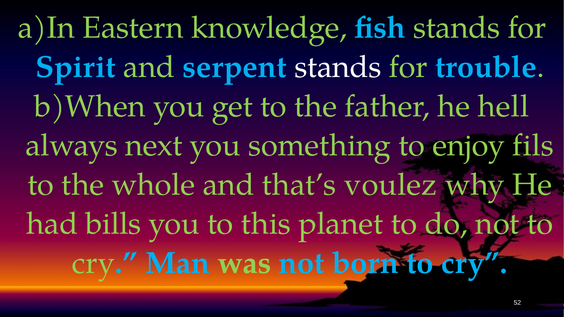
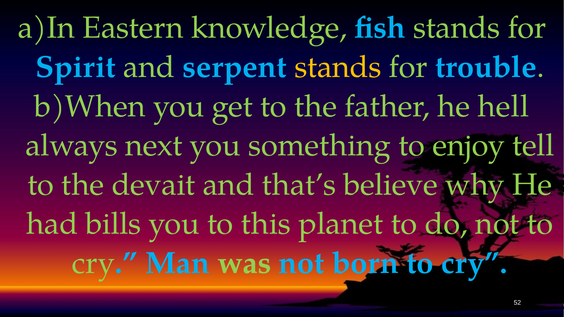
stands colour: white -> yellow (338, 67)
fils: fils -> tell (533, 146)
whole: whole -> devait (153, 185)
voulez: voulez -> believe (391, 185)
